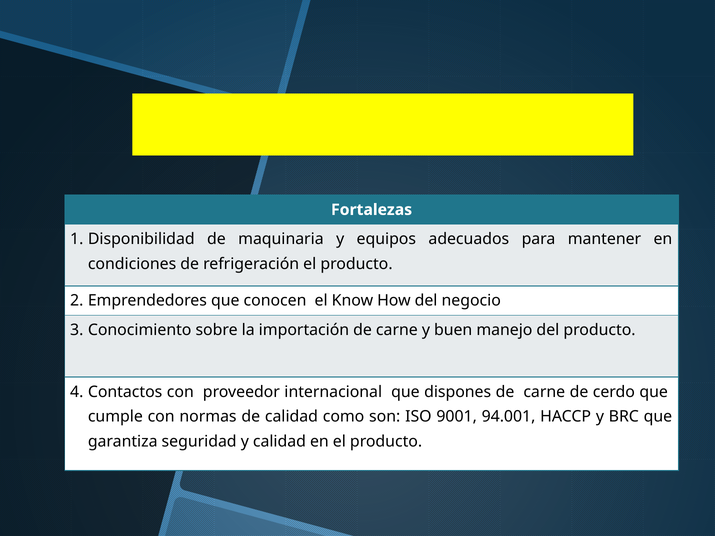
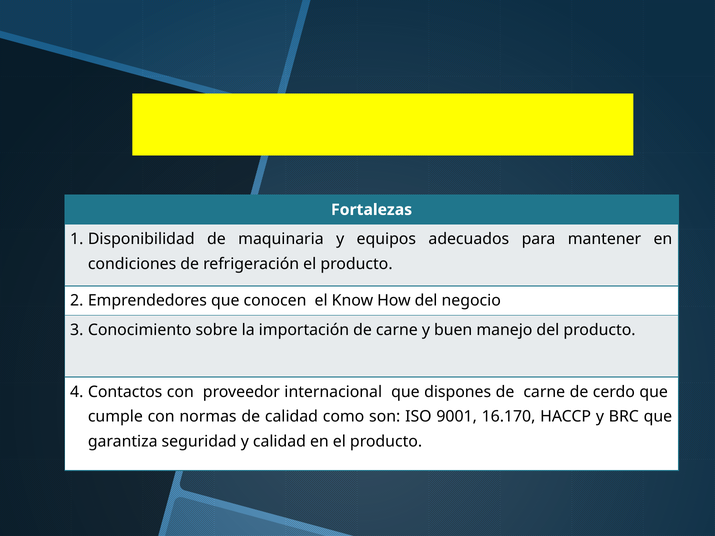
94.001: 94.001 -> 16.170 (509, 417)
